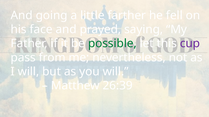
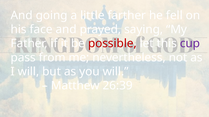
possible colour: green -> red (112, 44)
